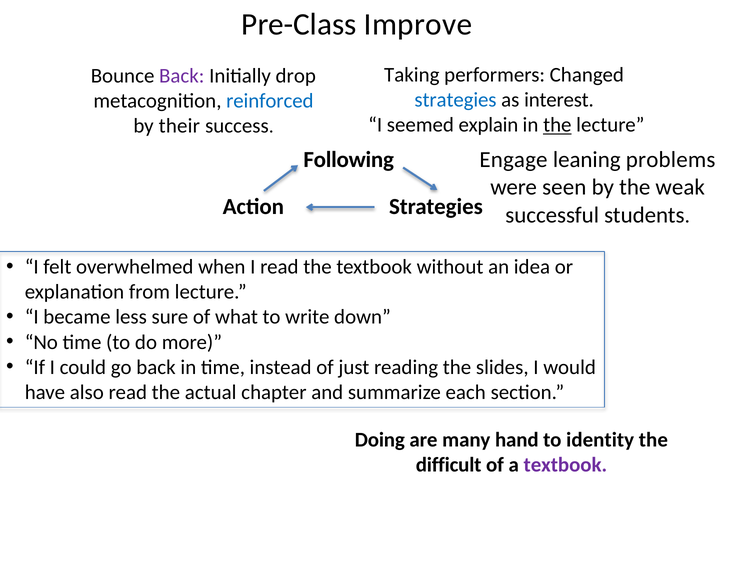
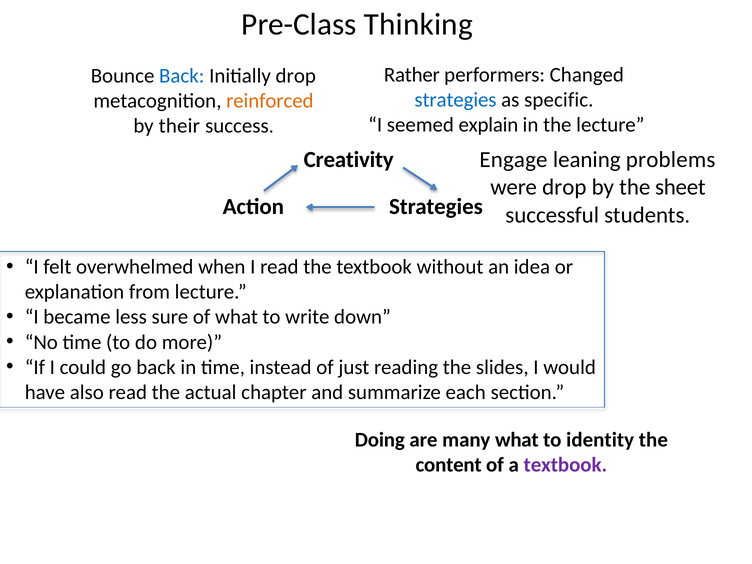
Improve: Improve -> Thinking (418, 25)
Taking: Taking -> Rather (412, 75)
Back colour: purple -> blue (182, 76)
interest: interest -> specific (559, 100)
reinforced colour: blue -> orange (270, 101)
the underline: present -> none (557, 125)
Following: Following -> Creativity (349, 160)
were seen: seen -> drop (564, 187)
weak: weak -> sheet (680, 187)
many hand: hand -> what (517, 440)
difficult: difficult -> content (449, 465)
